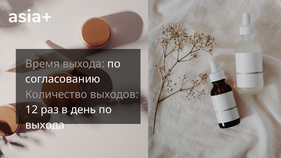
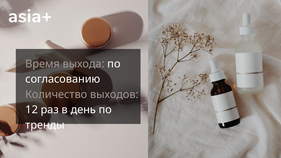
выхода: выхода -> тренды (45, 125)
